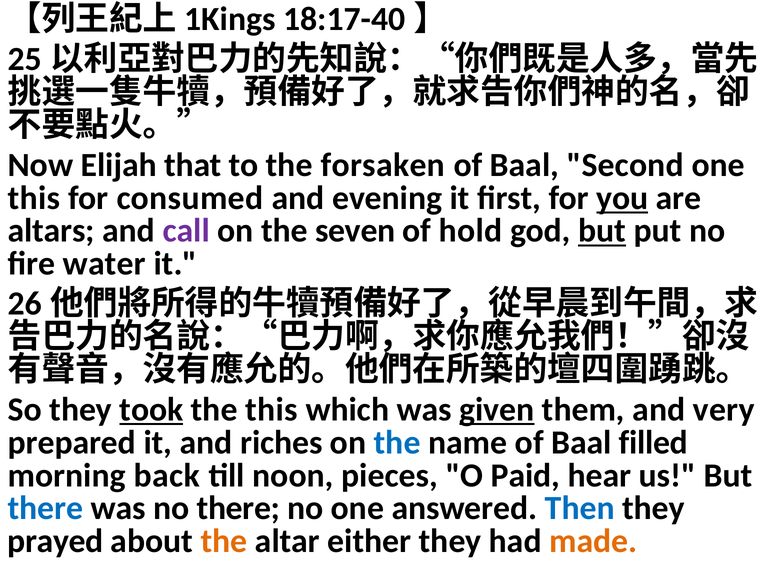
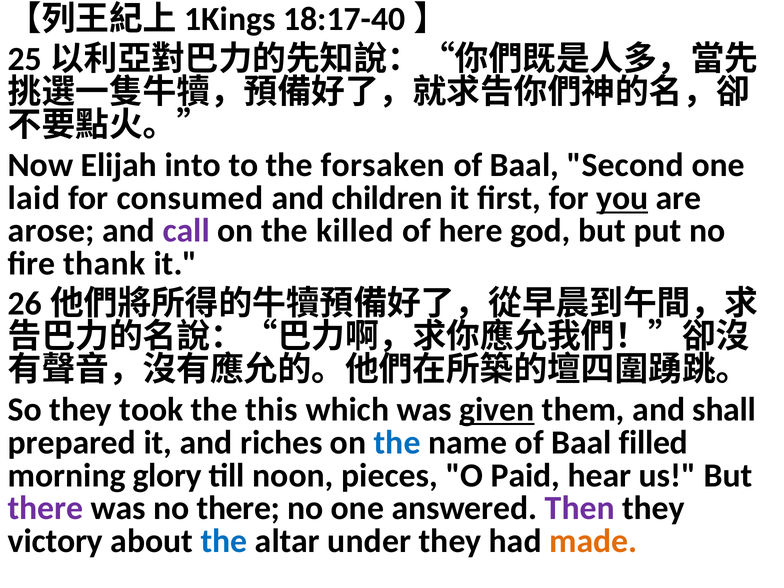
that: that -> into (193, 165)
this: this -> laid (34, 198)
evening: evening -> children (387, 198)
altars: altars -> arose (51, 231)
seven: seven -> killed (355, 231)
hold: hold -> here (471, 231)
but underline: present -> none (602, 231)
water: water -> thank (104, 264)
took underline: present -> none (151, 410)
very: very -> shall (724, 410)
back: back -> glory (167, 475)
there colour: blue -> purple (46, 508)
Then colour: blue -> purple (580, 508)
prayed: prayed -> victory (55, 541)
the colour: orange -> blue (224, 541)
either: either -> under (369, 541)
